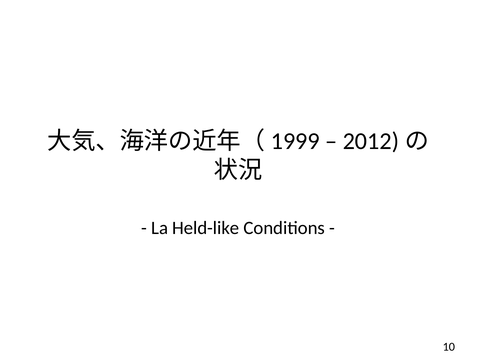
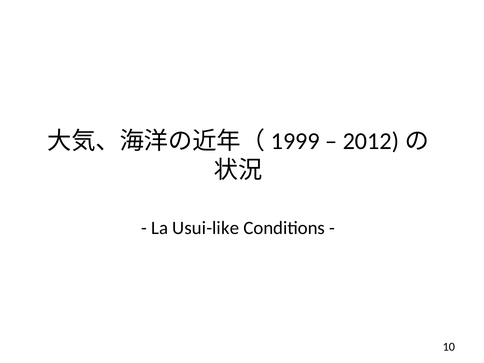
Held-like: Held-like -> Usui-like (206, 228)
